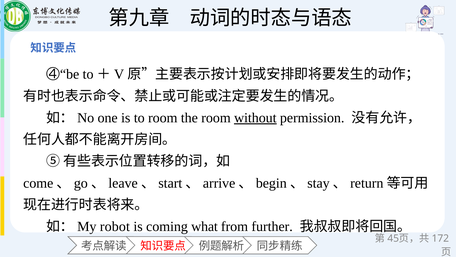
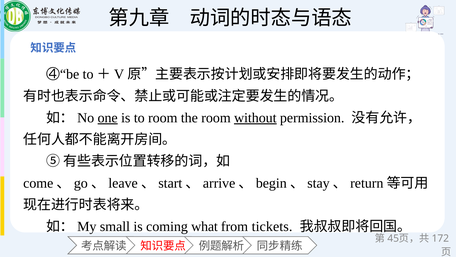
one underline: none -> present (108, 118)
robot: robot -> small (115, 226)
further: further -> tickets (272, 226)
